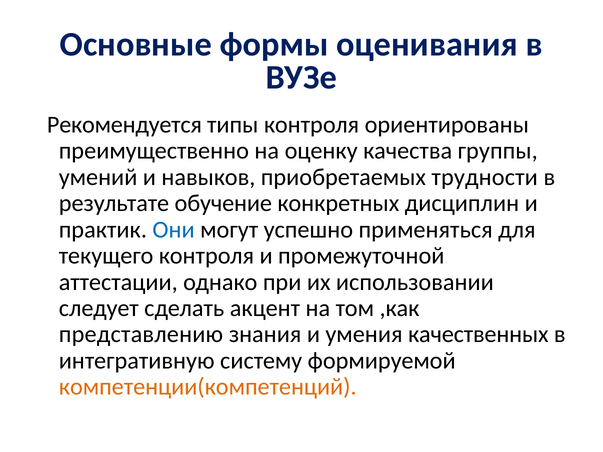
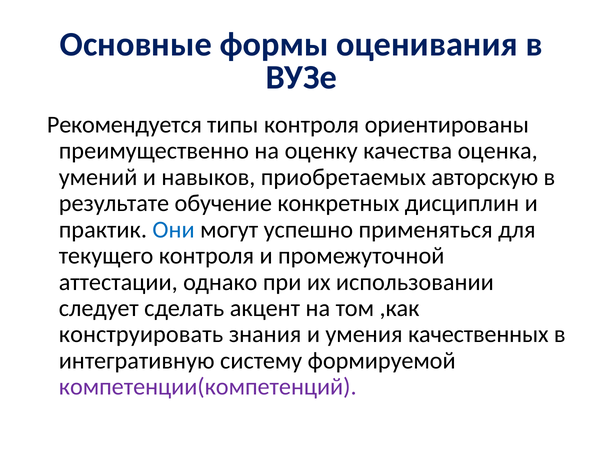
группы: группы -> оценка (498, 151)
трудности: трудности -> авторскую (485, 177)
представлению: представлению -> конструировать (141, 335)
компетенции(компетенций colour: orange -> purple (208, 387)
